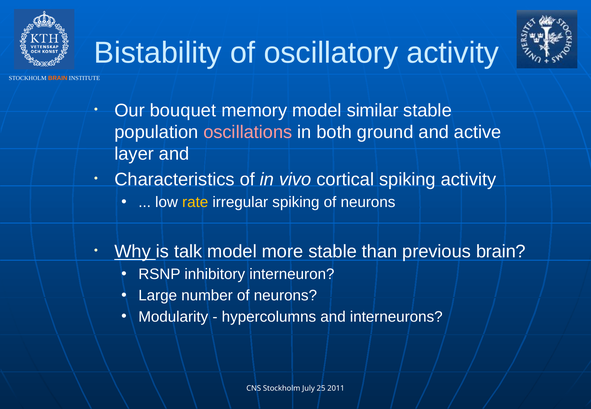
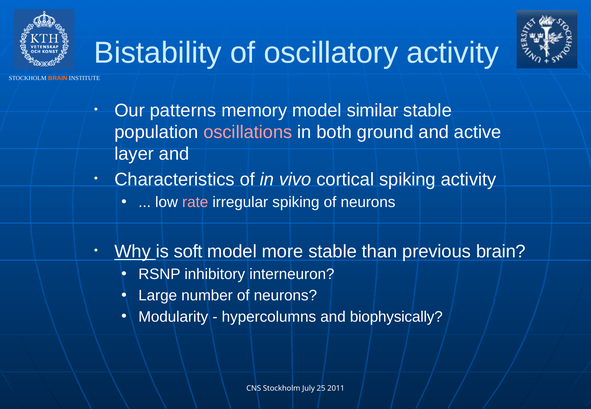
bouquet: bouquet -> patterns (183, 110)
rate colour: yellow -> pink (195, 202)
talk: talk -> soft (188, 252)
interneurons: interneurons -> biophysically (396, 317)
